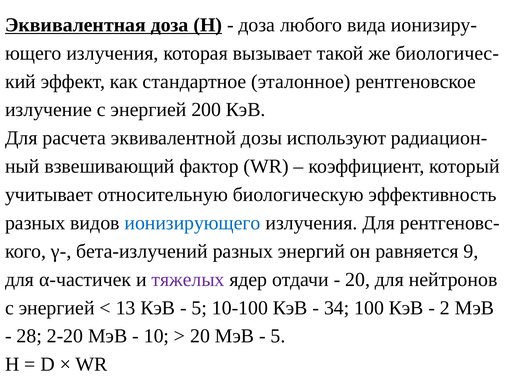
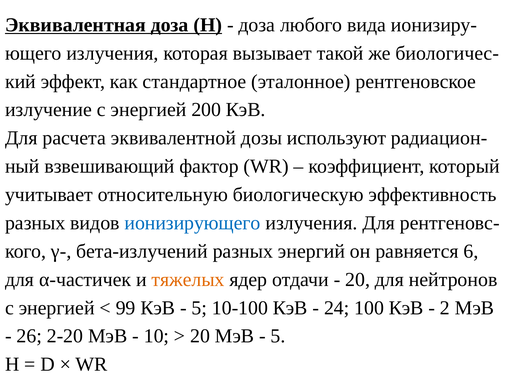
9: 9 -> 6 (471, 252)
тяжелых colour: purple -> orange (188, 280)
13: 13 -> 99 (126, 308)
34: 34 -> 24 (337, 308)
28: 28 -> 26 (29, 337)
